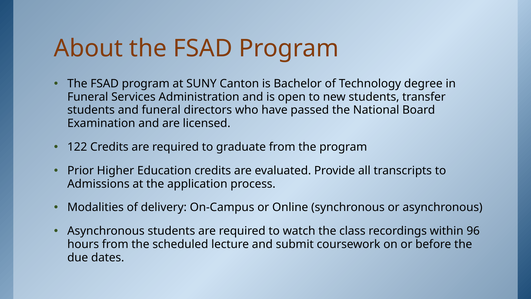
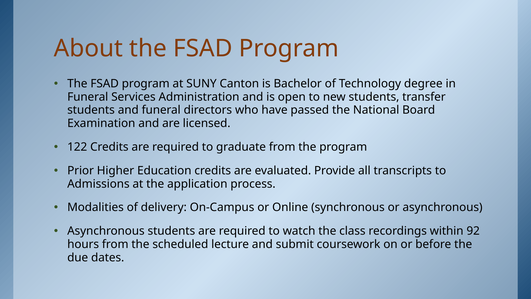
96: 96 -> 92 (473, 231)
